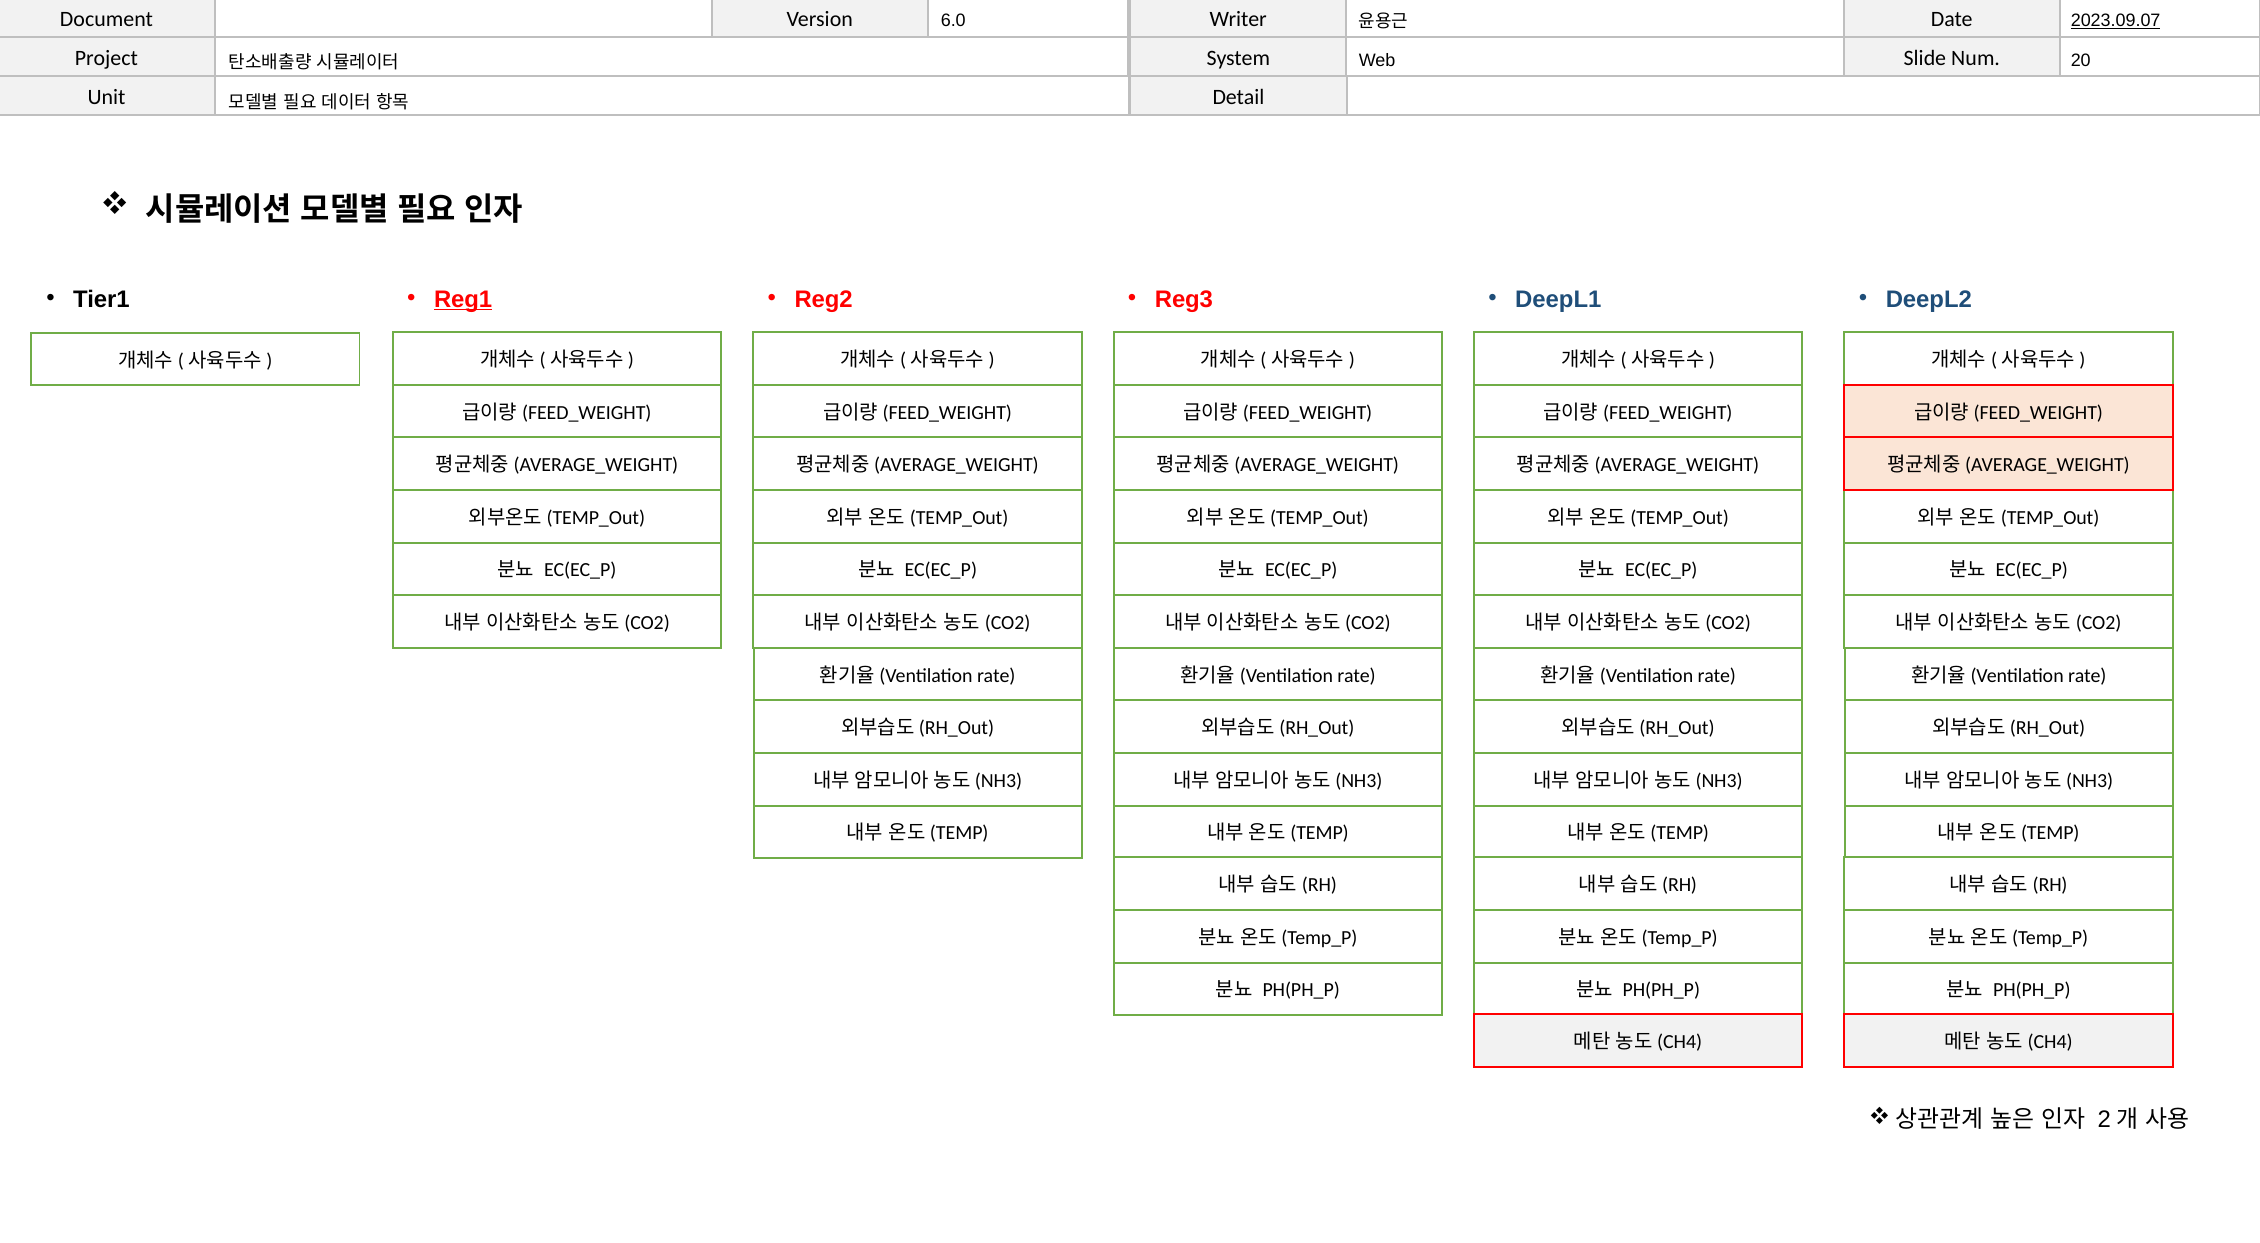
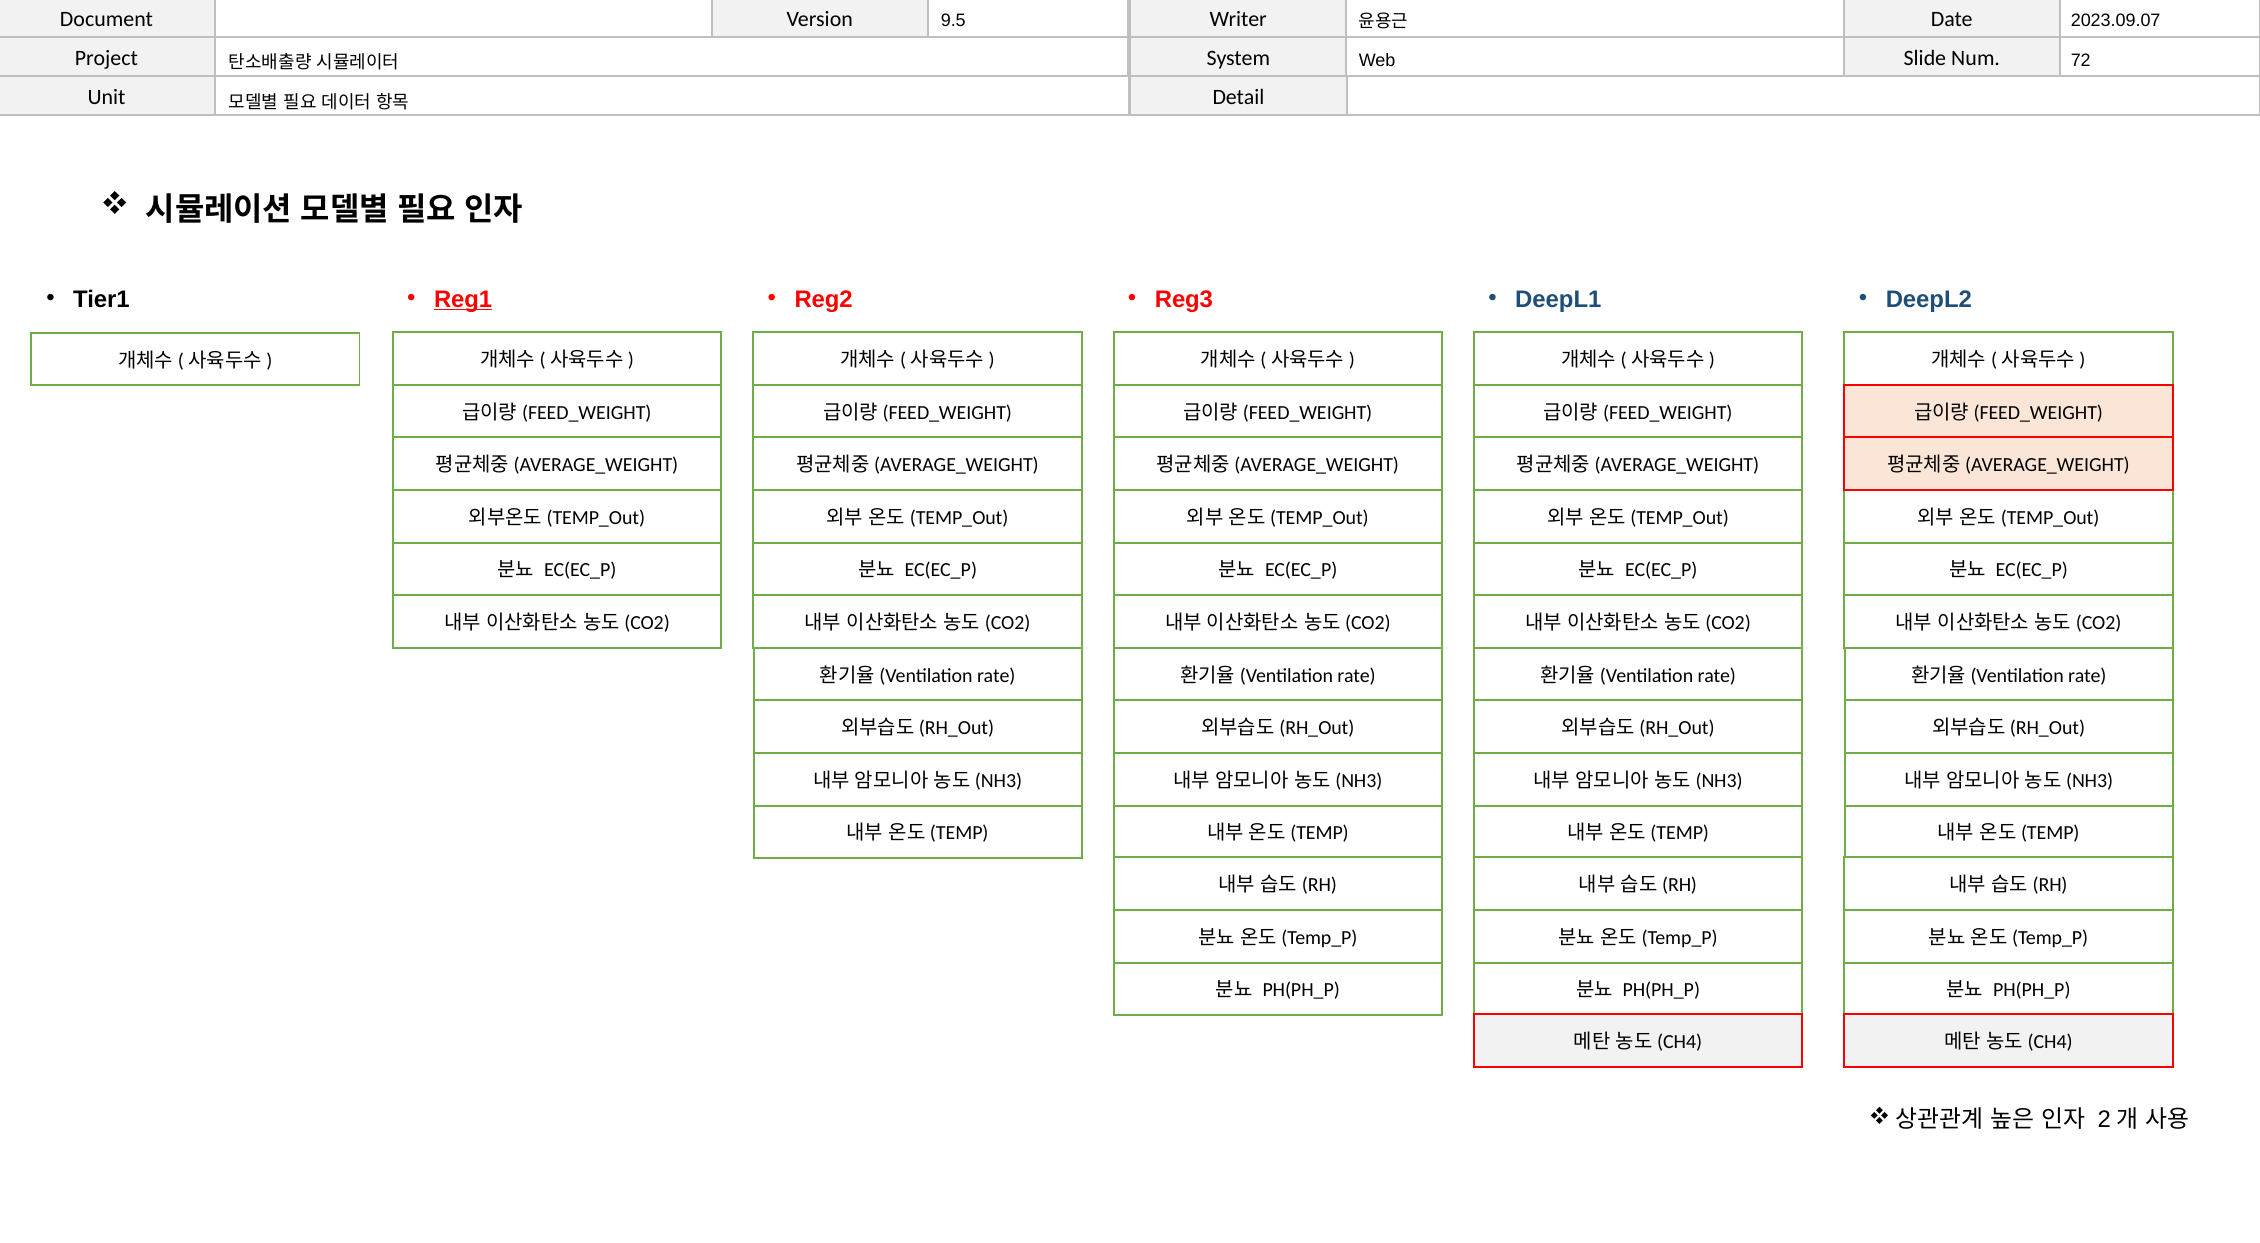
6.0: 6.0 -> 9.5 (953, 21)
2023.09.07 underline: present -> none (2116, 21)
20: 20 -> 72 (2081, 61)
